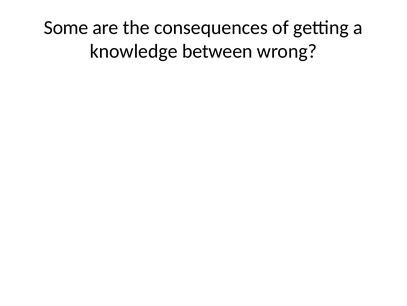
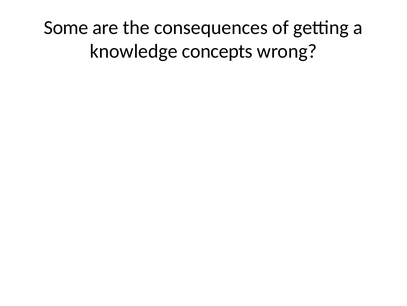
between: between -> concepts (217, 51)
